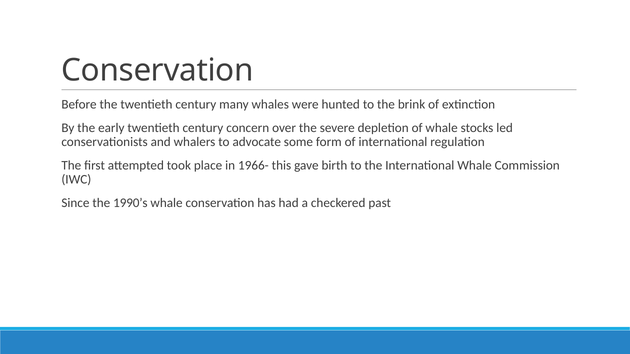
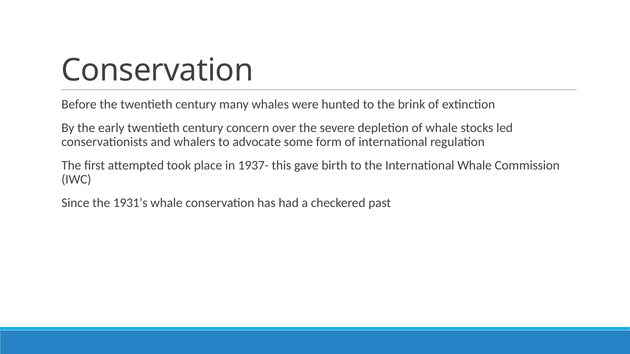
1966-: 1966- -> 1937- (253, 166)
1990’s: 1990’s -> 1931’s (130, 203)
